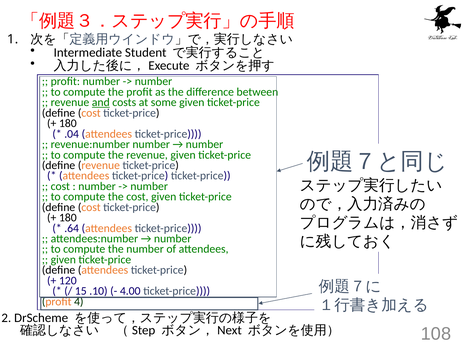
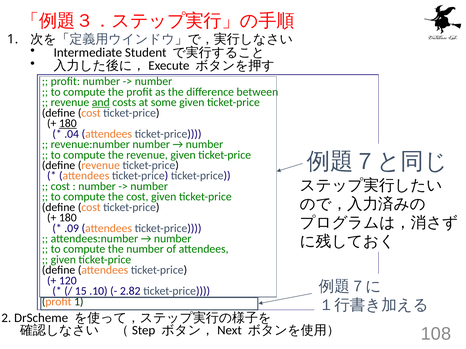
180 underline: none -> present (68, 124)
.64: .64 -> .09 (72, 229)
4.00: 4.00 -> 2.82 (130, 291)
profit 4: 4 -> 1 (79, 302)
